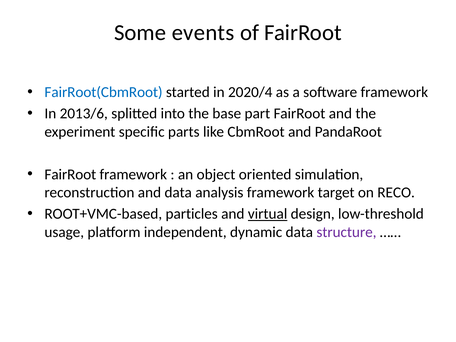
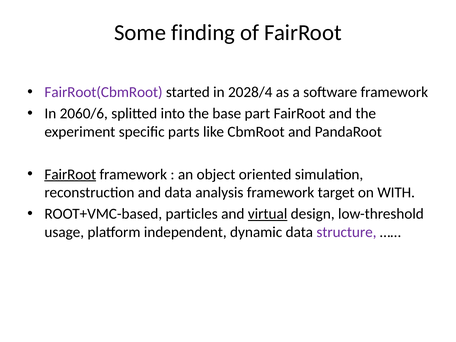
events: events -> finding (203, 33)
FairRoot(CbmRoot colour: blue -> purple (104, 92)
2020/4: 2020/4 -> 2028/4 (250, 92)
2013/6: 2013/6 -> 2060/6 (84, 114)
FairRoot underline: none -> present (70, 174)
RECO: RECO -> WITH (396, 193)
